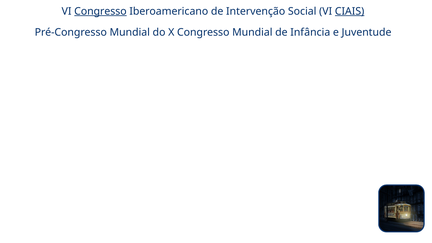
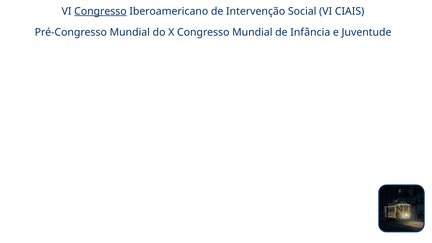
CIAIS underline: present -> none (350, 11)
